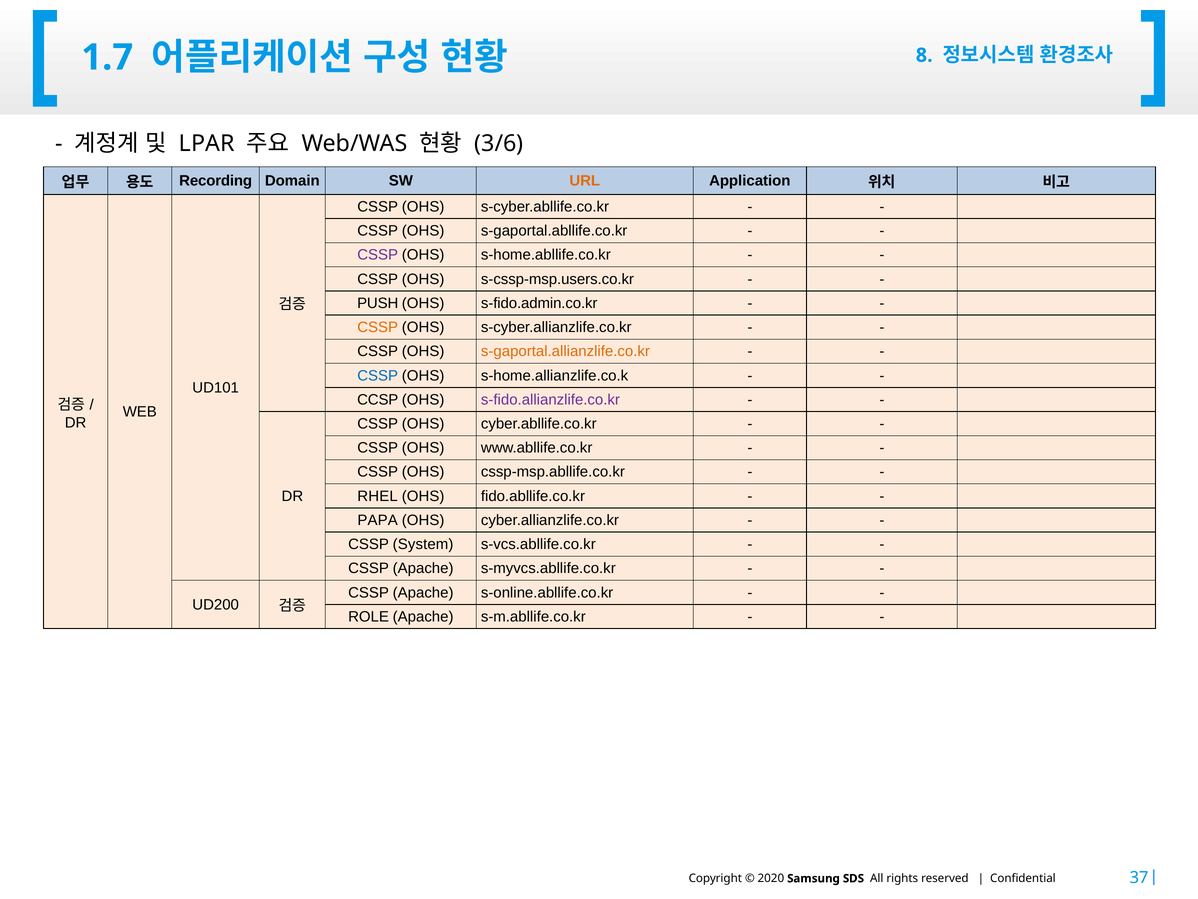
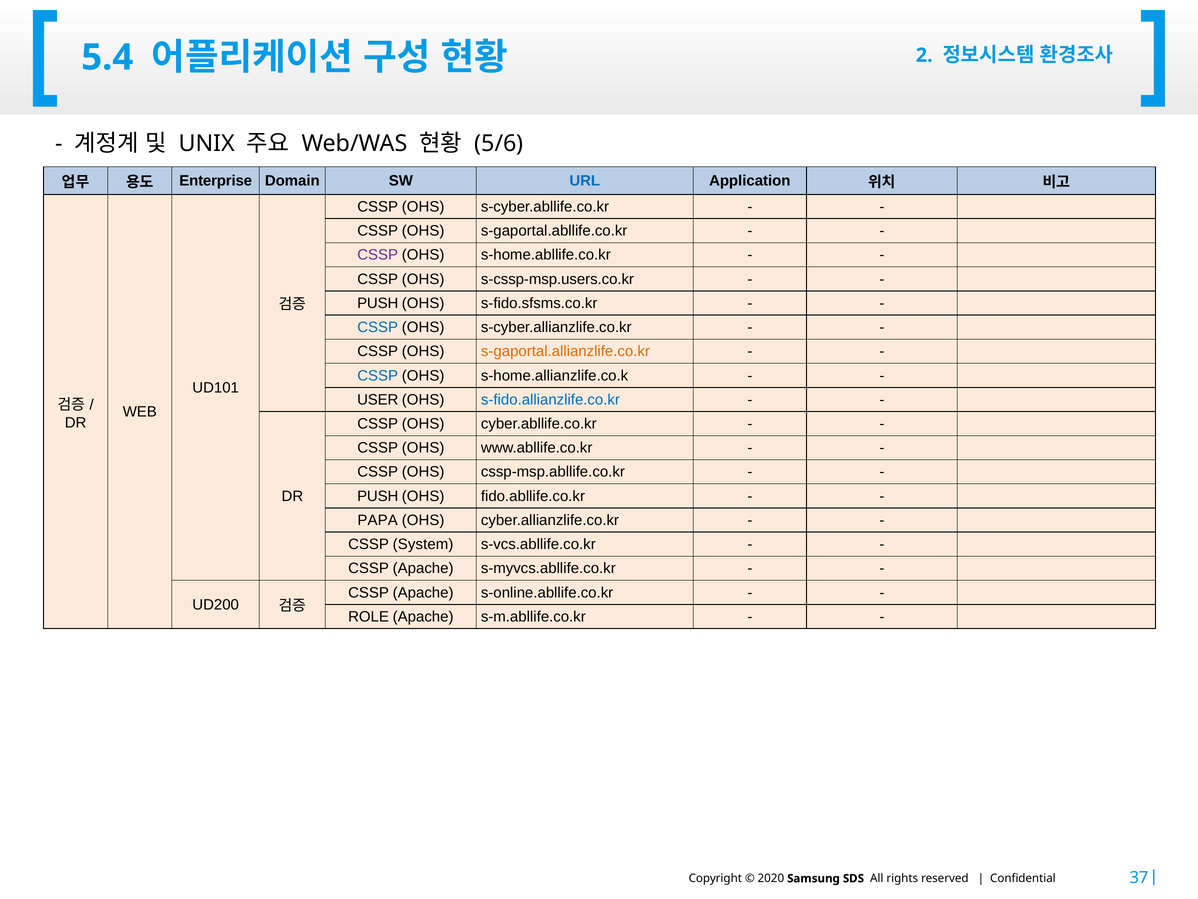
1.7: 1.7 -> 5.4 (107, 57)
8: 8 -> 2 (924, 55)
LPAR: LPAR -> UNIX (207, 143)
3/6: 3/6 -> 5/6 (499, 143)
Recording: Recording -> Enterprise (216, 181)
URL colour: orange -> blue (585, 181)
s-fido.admin.co.kr: s-fido.admin.co.kr -> s-fido.sfsms.co.kr (539, 303)
CSSP colour: orange -> blue (378, 327)
CCSP: CCSP -> USER (378, 399)
s-fido.allianzlife.co.kr colour: purple -> blue (550, 399)
RHEL: RHEL -> PUSH (378, 496)
